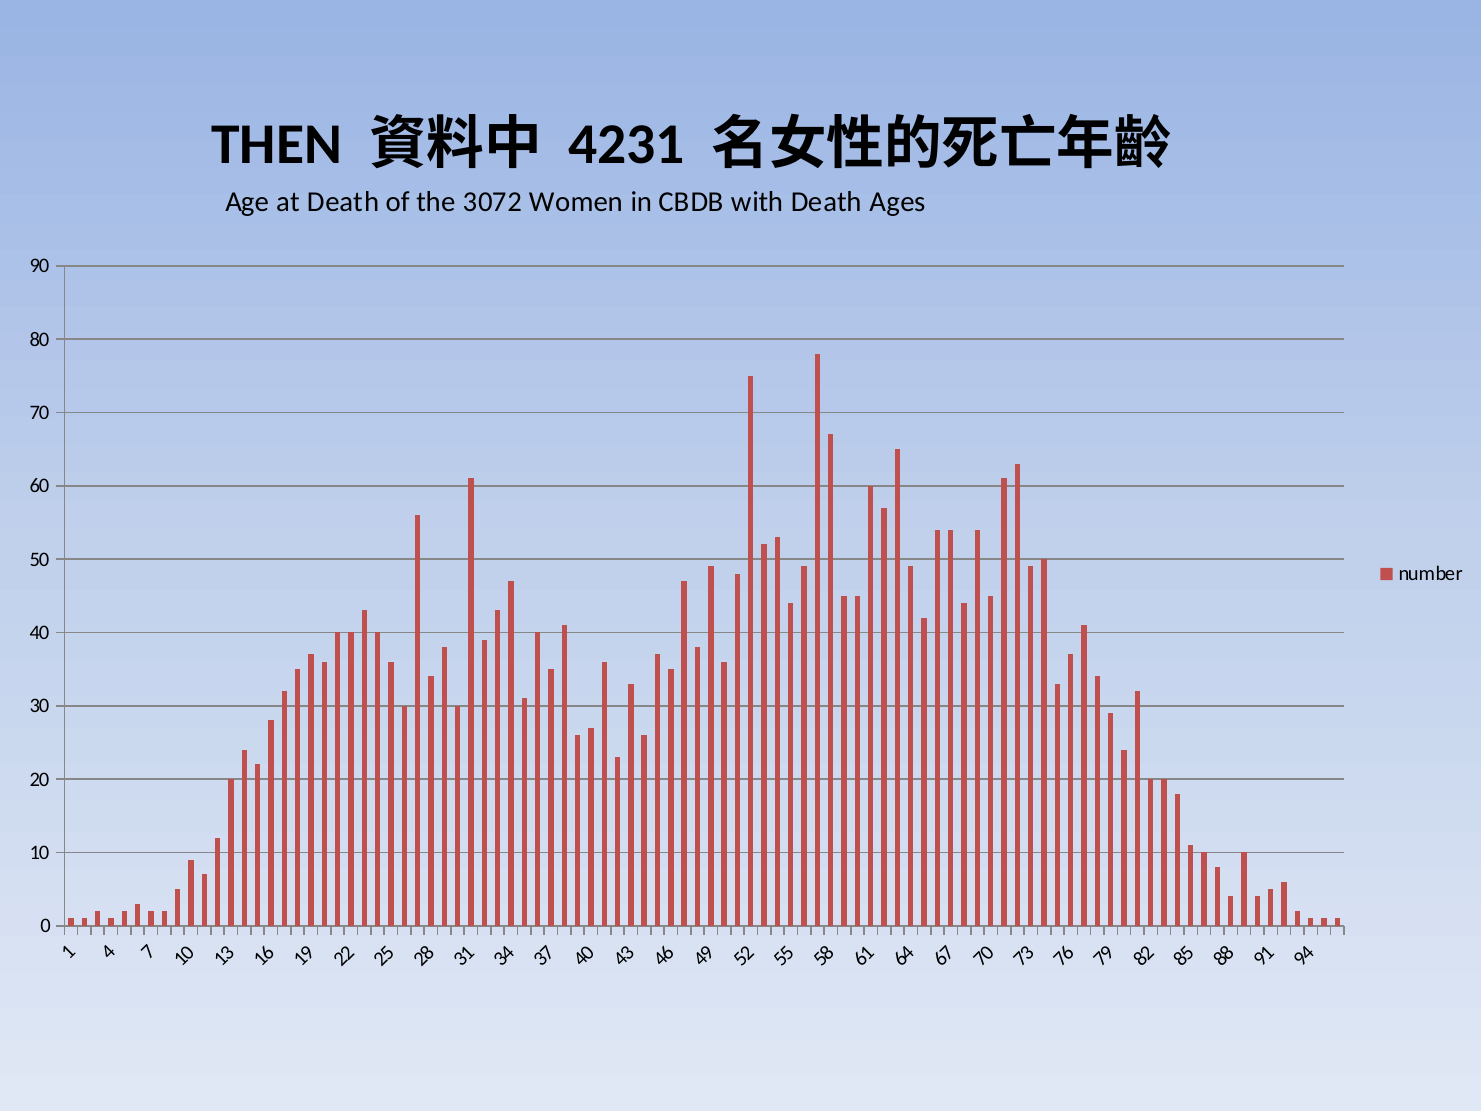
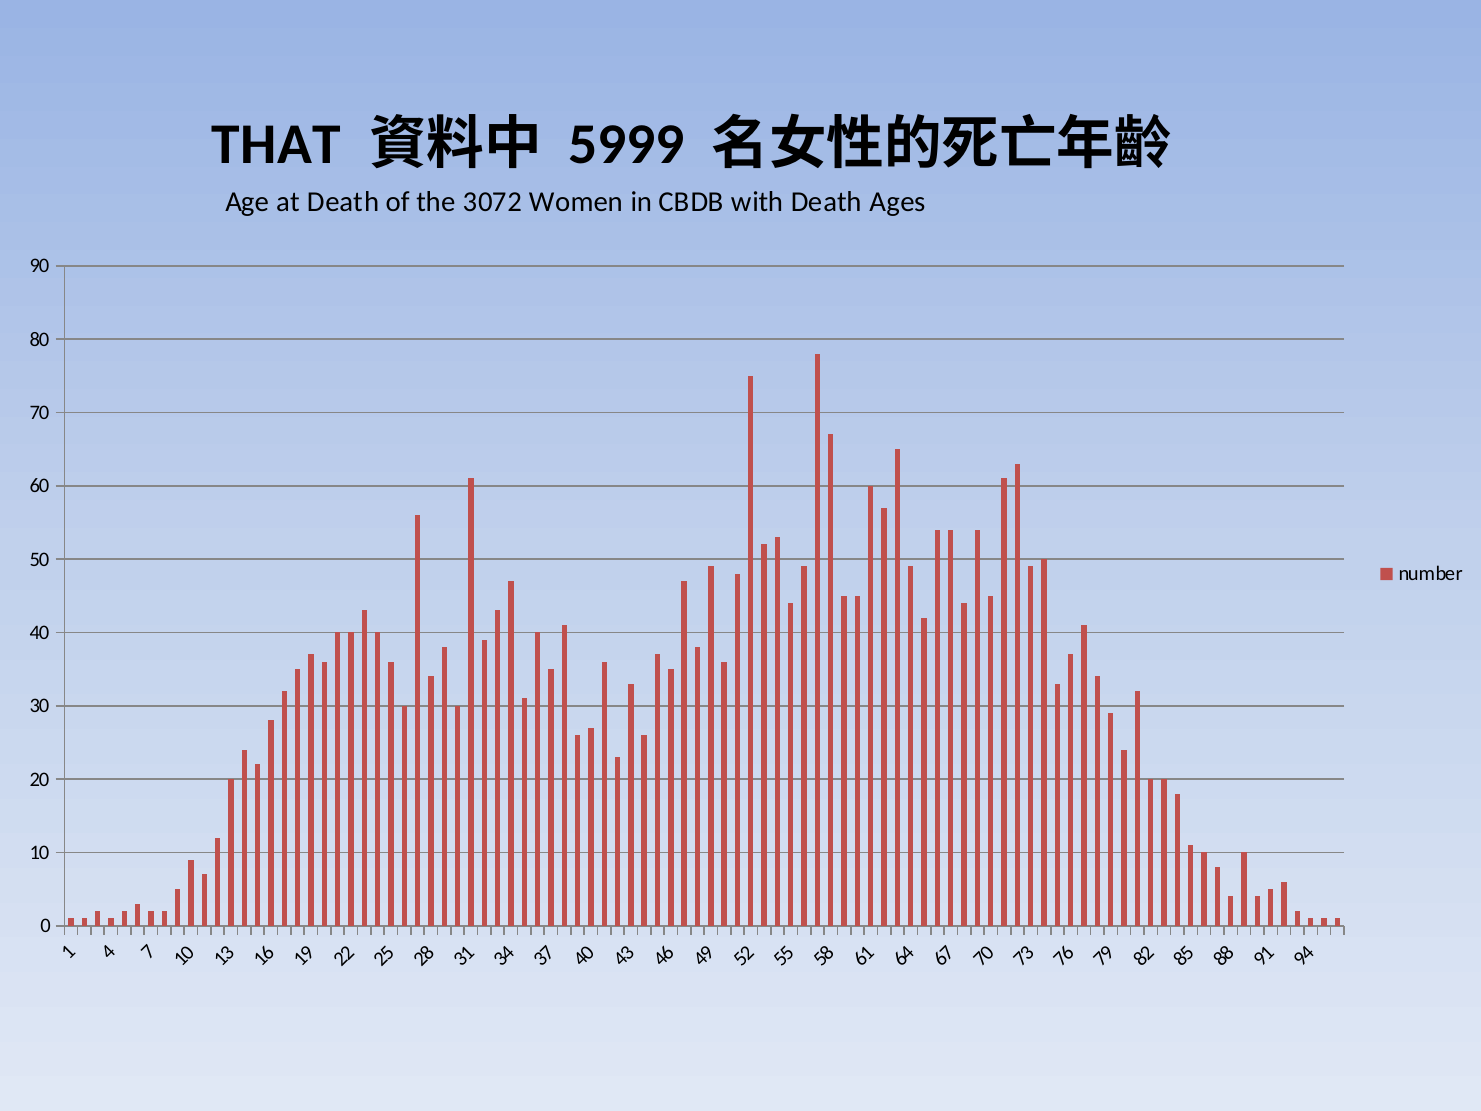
THEN: THEN -> THAT (276, 145)
4231: 4231 -> 5999 (627, 145)
